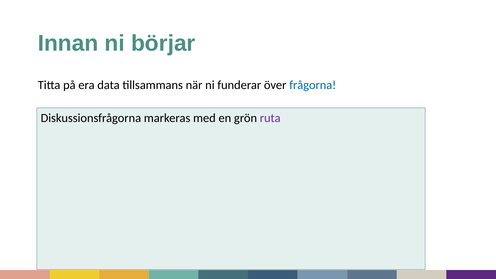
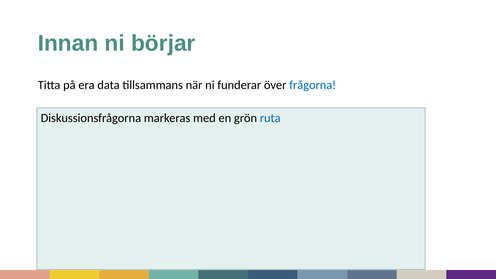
ruta colour: purple -> blue (270, 118)
